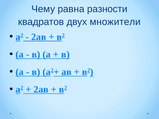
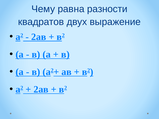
множители: множители -> выражение (115, 22)
